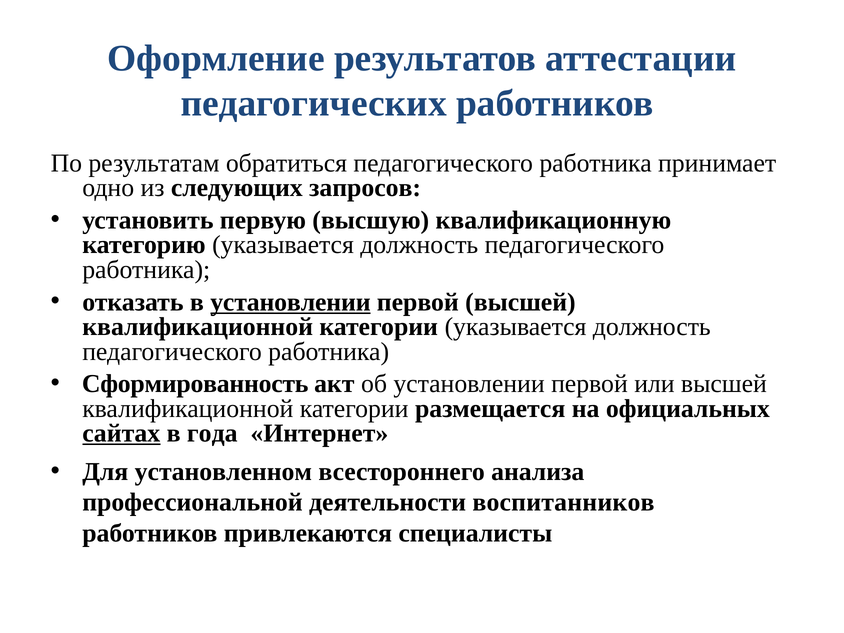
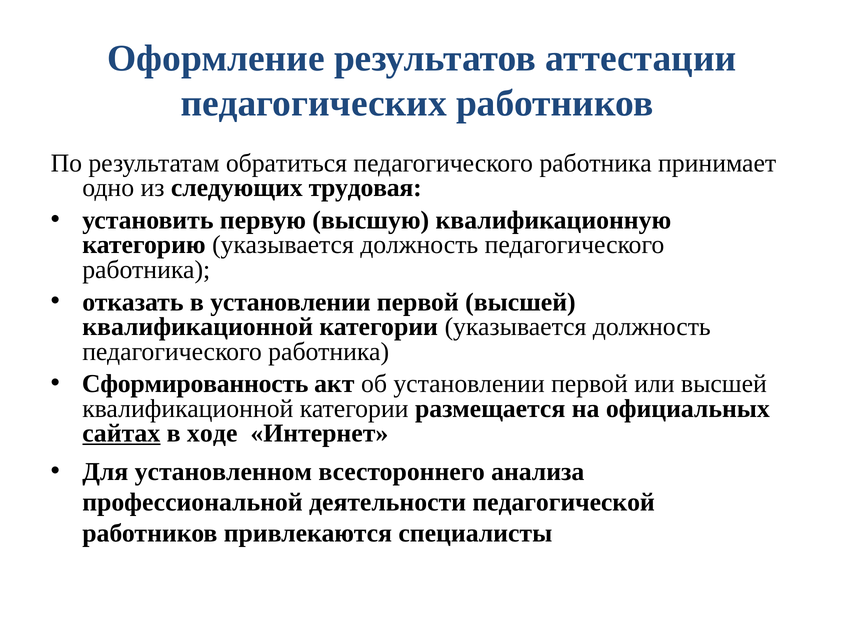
запросов: запросов -> трудовая (365, 188)
установлении underline: present -> none (290, 302)
года: года -> ходе (212, 433)
воспитанников: воспитанников -> педагогической (564, 502)
